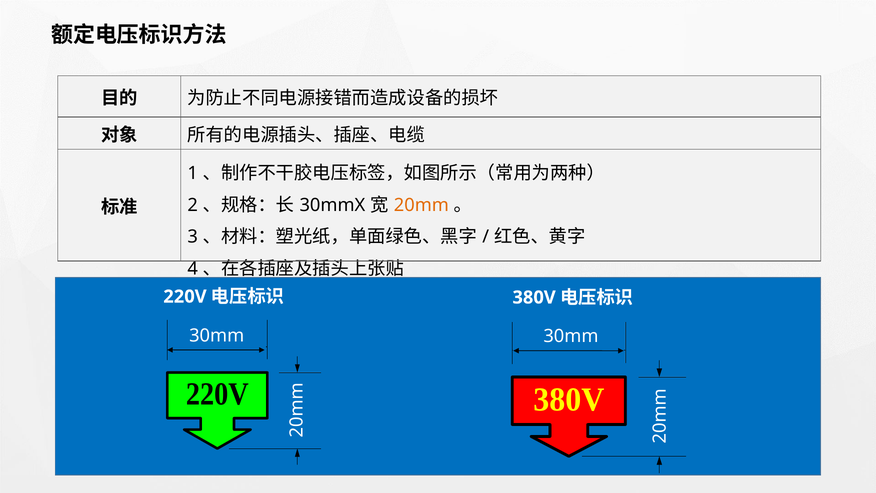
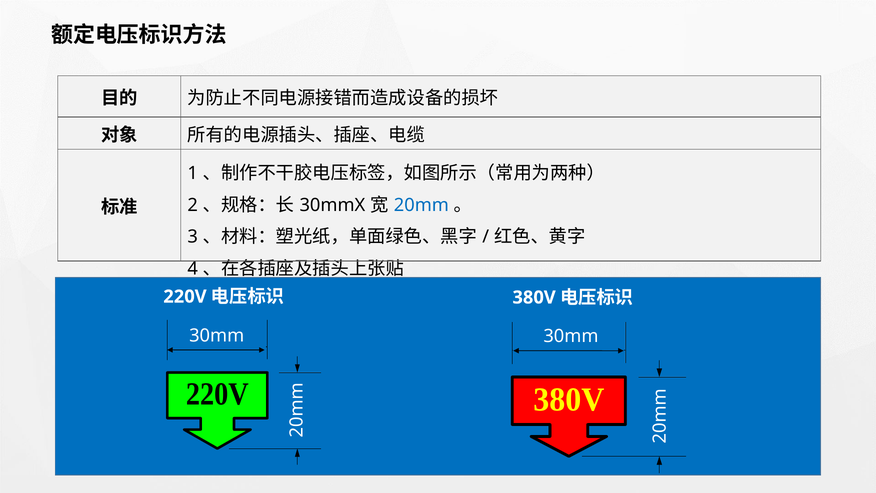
20mm colour: orange -> blue (421, 205)
